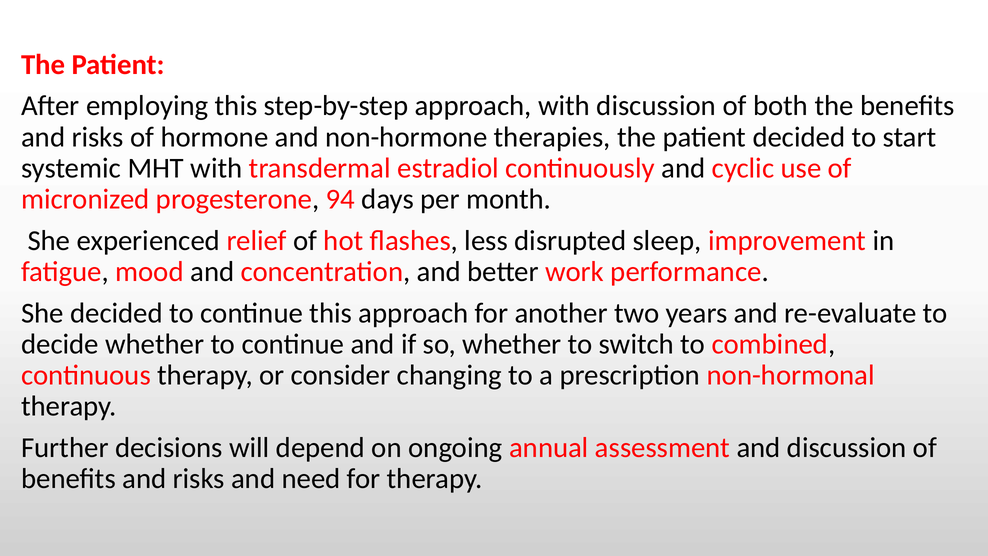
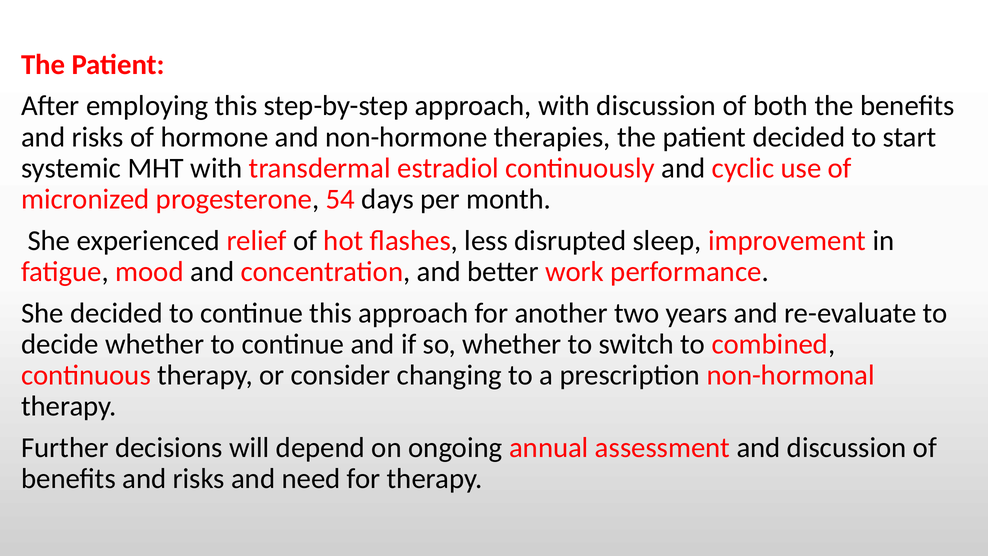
94: 94 -> 54 (340, 199)
